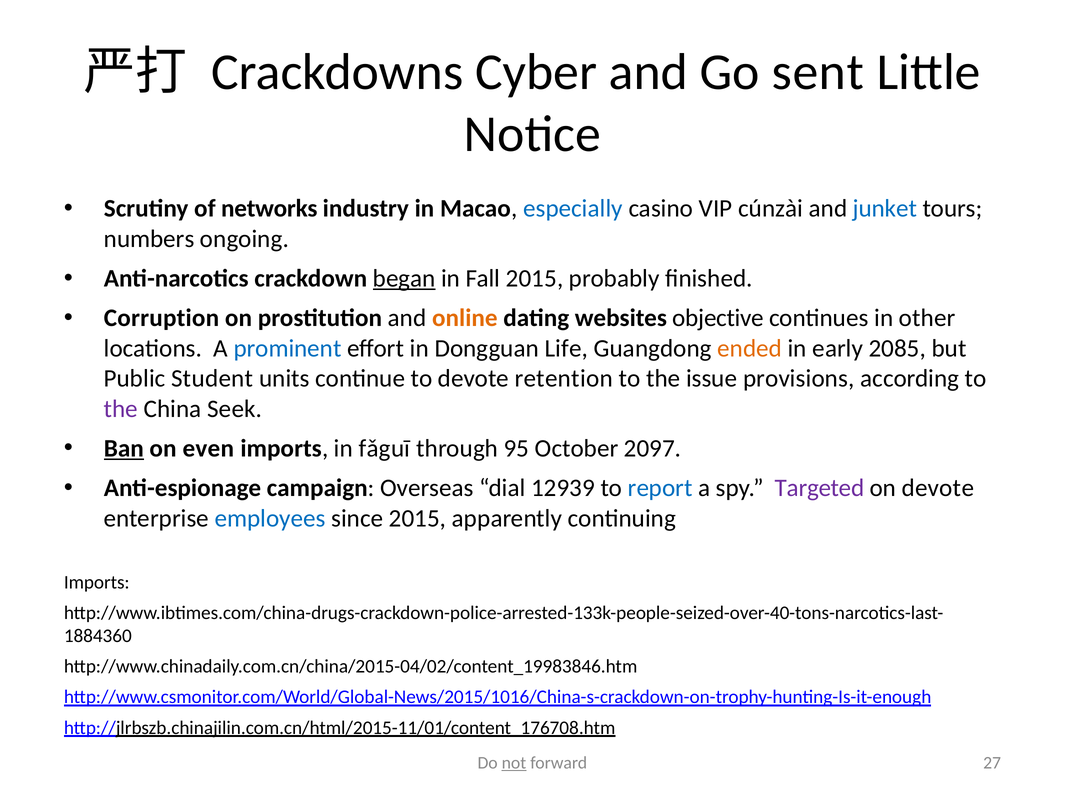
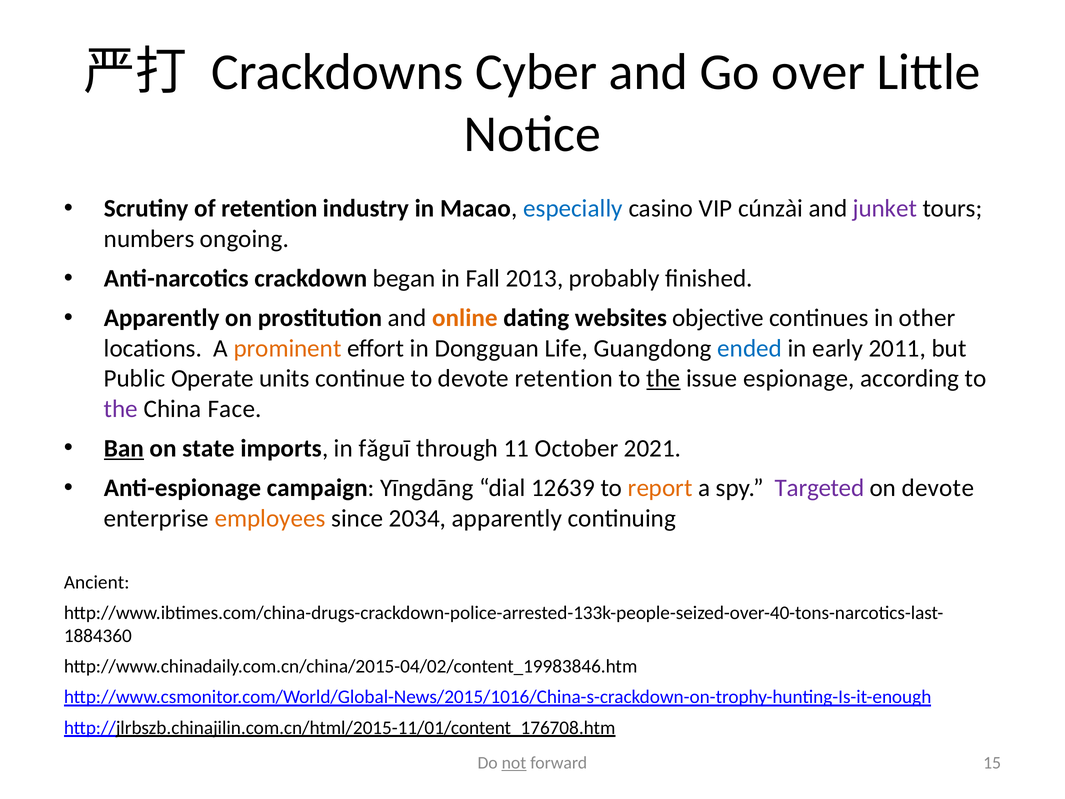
sent: sent -> over (818, 72)
of networks: networks -> retention (269, 209)
junket colour: blue -> purple (885, 209)
began underline: present -> none (404, 278)
Fall 2015: 2015 -> 2013 (535, 278)
Corruption: Corruption -> Apparently (162, 318)
prominent colour: blue -> orange (287, 348)
ended colour: orange -> blue (750, 348)
2085: 2085 -> 2011 (897, 348)
Student: Student -> Operate (212, 378)
the underline: none -> present (663, 378)
provisions: provisions -> espionage (799, 378)
Seek: Seek -> Face (235, 409)
even: even -> state (208, 448)
95: 95 -> 11 (516, 448)
2097: 2097 -> 2021 (653, 448)
Overseas: Overseas -> Yīngdāng (427, 488)
12939: 12939 -> 12639 (563, 488)
report colour: blue -> orange (660, 488)
employees colour: blue -> orange (270, 518)
since 2015: 2015 -> 2034 (418, 518)
Imports: Imports -> Ancient (97, 582)
27: 27 -> 15 (992, 763)
